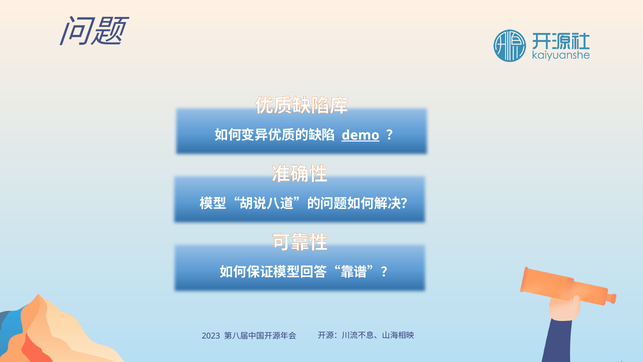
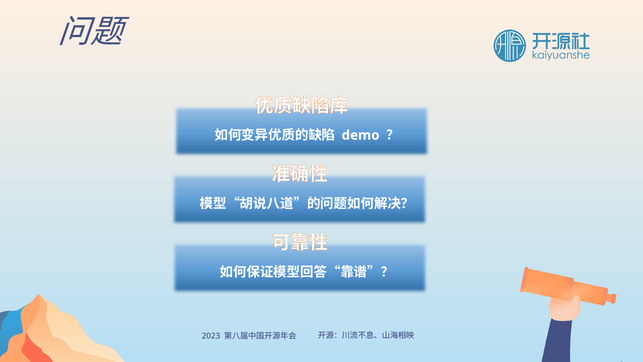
demo underline: present -> none (361, 135)
